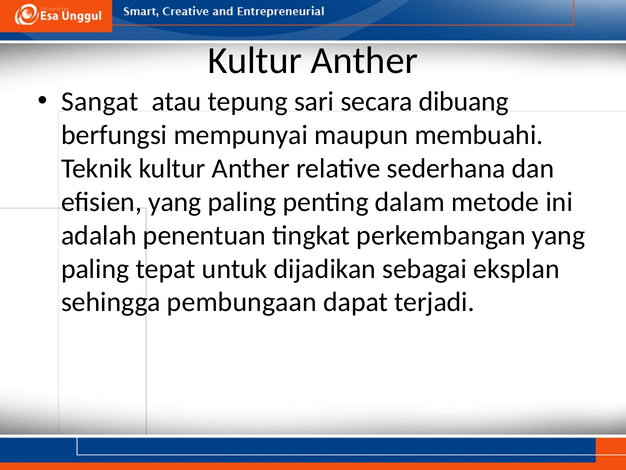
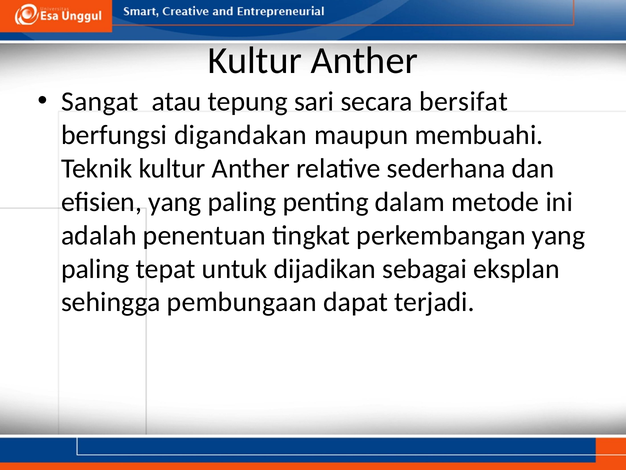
dibuang: dibuang -> bersifat (464, 102)
mempunyai: mempunyai -> digandakan (241, 135)
